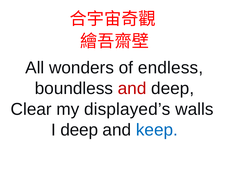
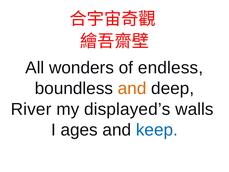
and colour: red -> orange (132, 88)
Clear: Clear -> River (31, 109)
I deep: deep -> ages (79, 130)
